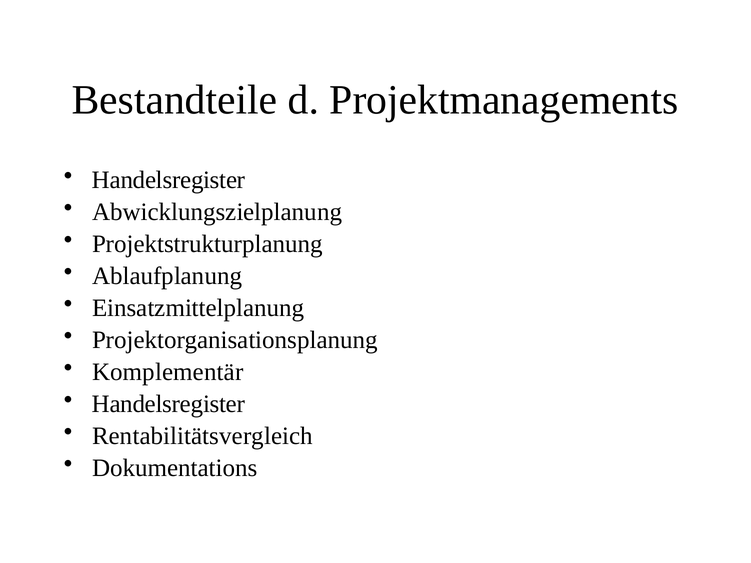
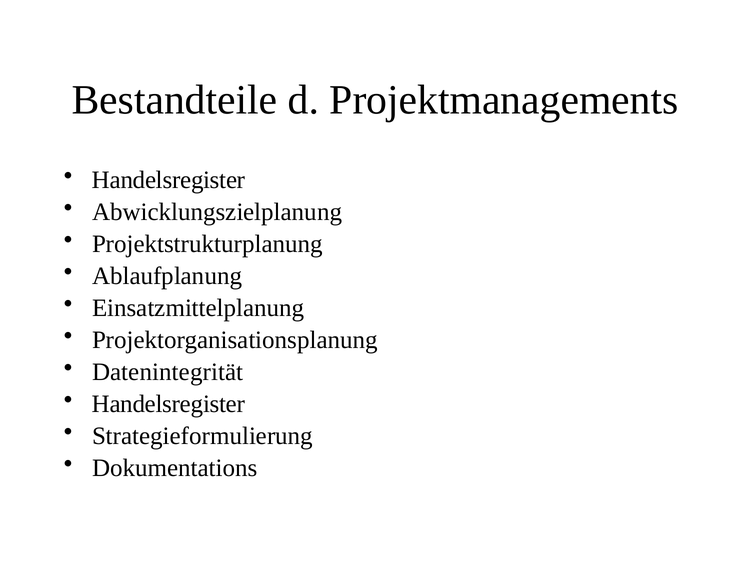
Komplementär: Komplementär -> Datenintegrität (168, 372)
Rentabilitätsvergleich: Rentabilitätsvergleich -> Strategieformulierung (202, 436)
